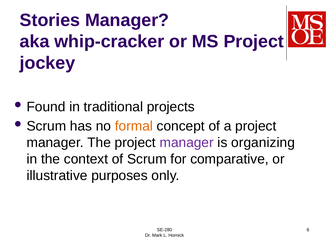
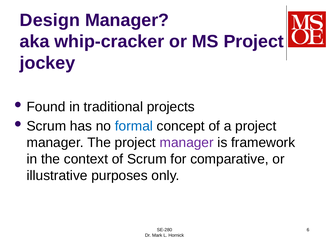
Stories: Stories -> Design (50, 20)
formal colour: orange -> blue (134, 126)
organizing: organizing -> framework (263, 142)
